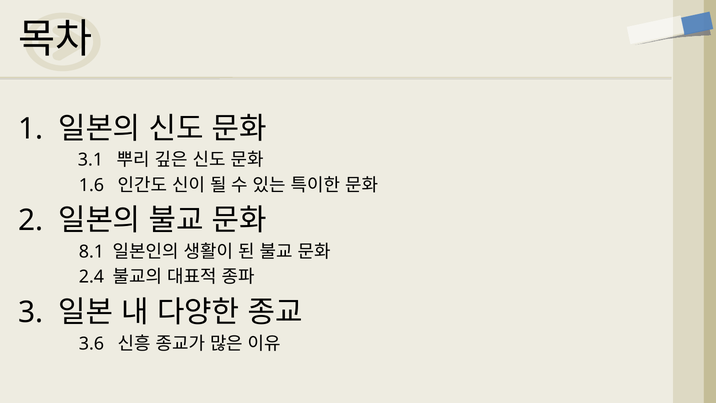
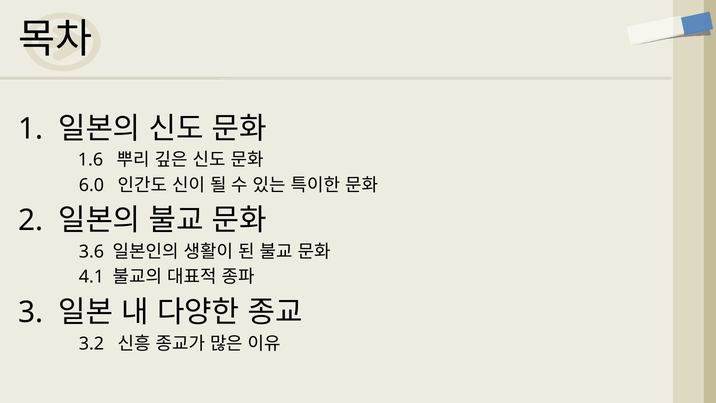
3.1: 3.1 -> 1.6 (90, 160)
1.6: 1.6 -> 6.0 (91, 185)
8.1: 8.1 -> 3.6 (91, 252)
2.4: 2.4 -> 4.1 (91, 277)
3.6: 3.6 -> 3.2 (91, 344)
